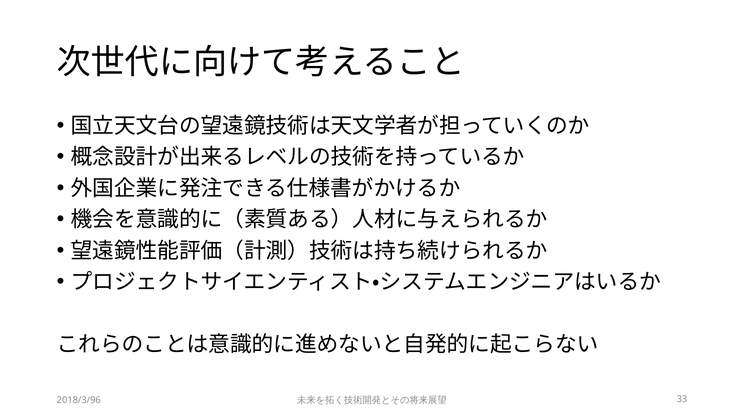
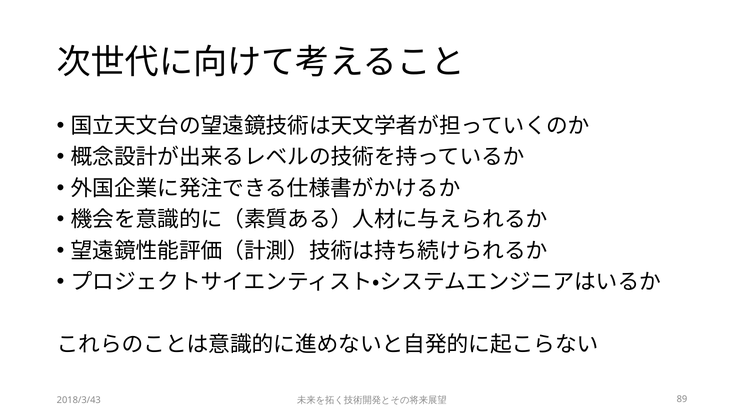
2018/3/96: 2018/3/96 -> 2018/3/43 (79, 400)
33: 33 -> 89 (682, 399)
